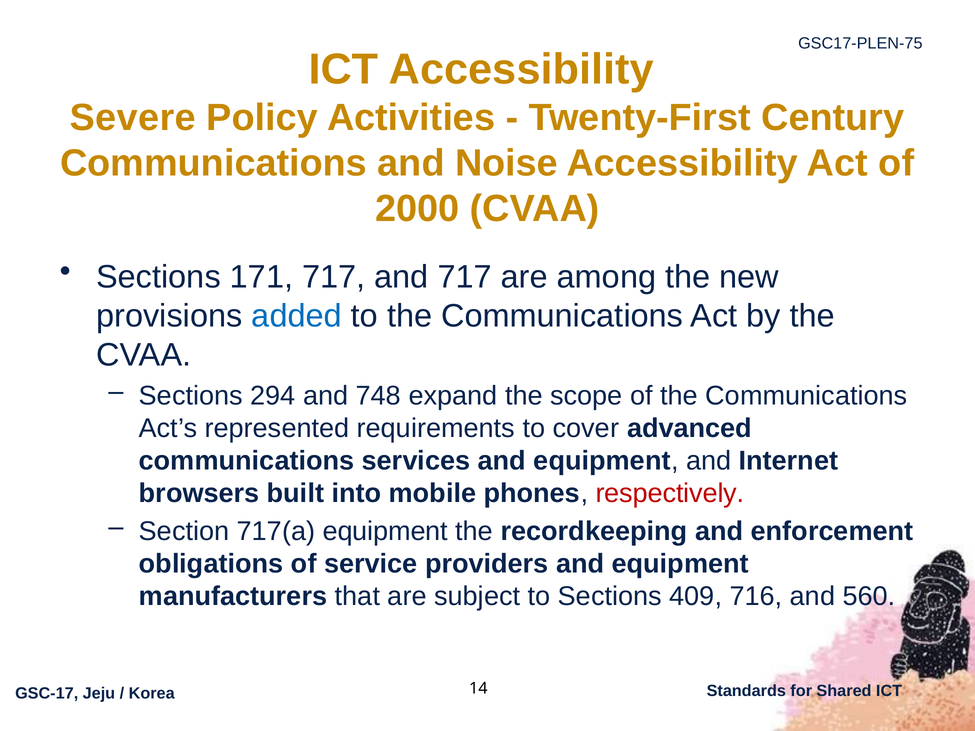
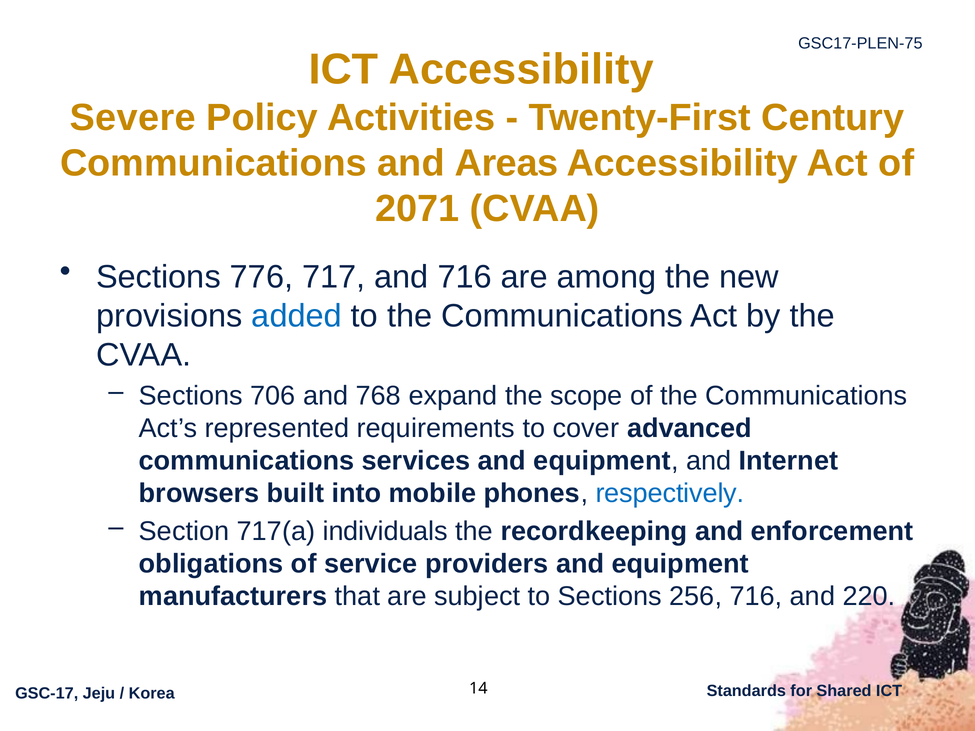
Noise: Noise -> Areas (507, 163)
2000: 2000 -> 2071 (417, 209)
171: 171 -> 776 (261, 277)
and 717: 717 -> 716 (465, 277)
294: 294 -> 706 (273, 396)
748: 748 -> 768 (378, 396)
respectively colour: red -> blue (670, 493)
717(a equipment: equipment -> individuals (385, 531)
409: 409 -> 256 (696, 596)
560: 560 -> 220 (869, 596)
